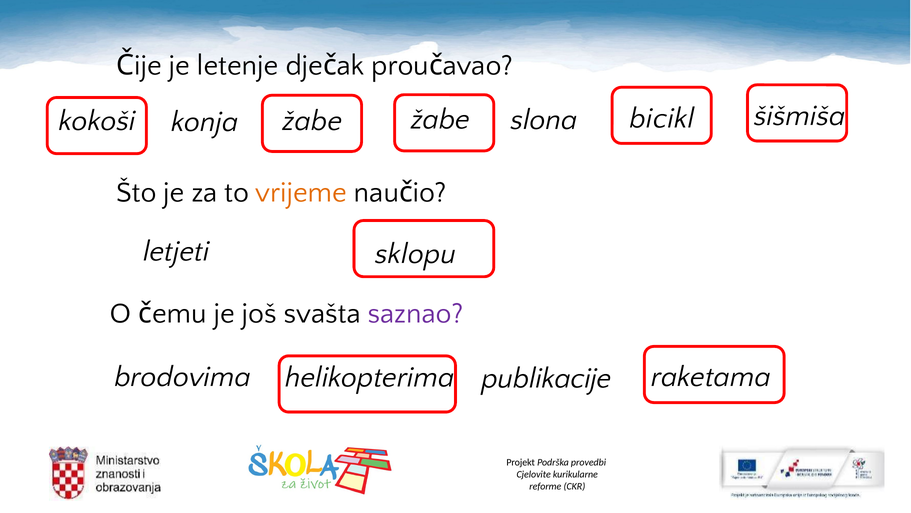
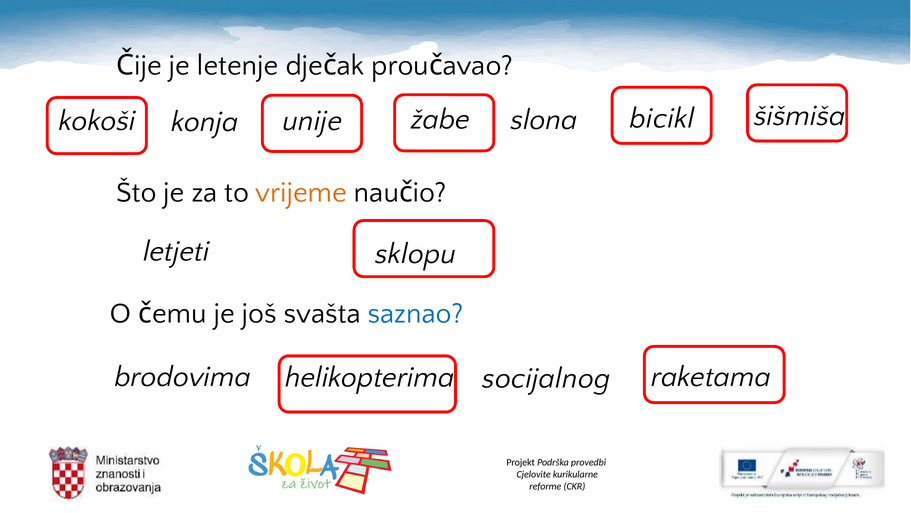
konja žabe: žabe -> unije (312, 121)
saznao colour: purple -> blue (416, 313)
publikacije: publikacije -> socijalnog (546, 378)
